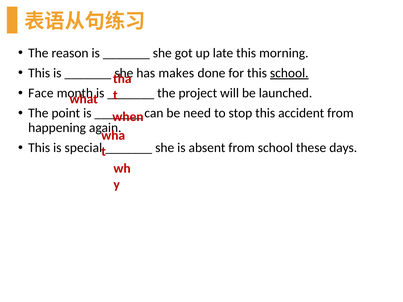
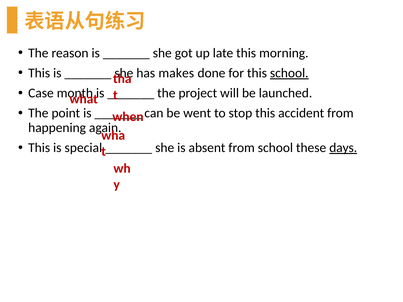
Face: Face -> Case (41, 93)
need: need -> went (197, 113)
days underline: none -> present (343, 148)
